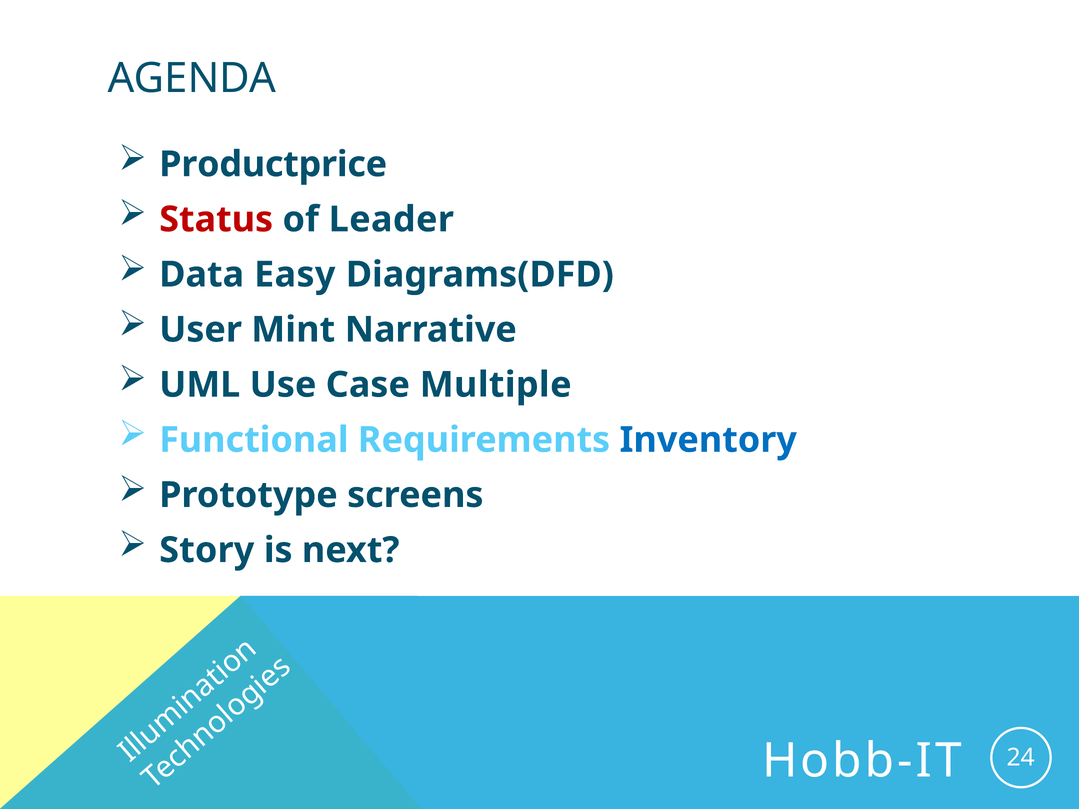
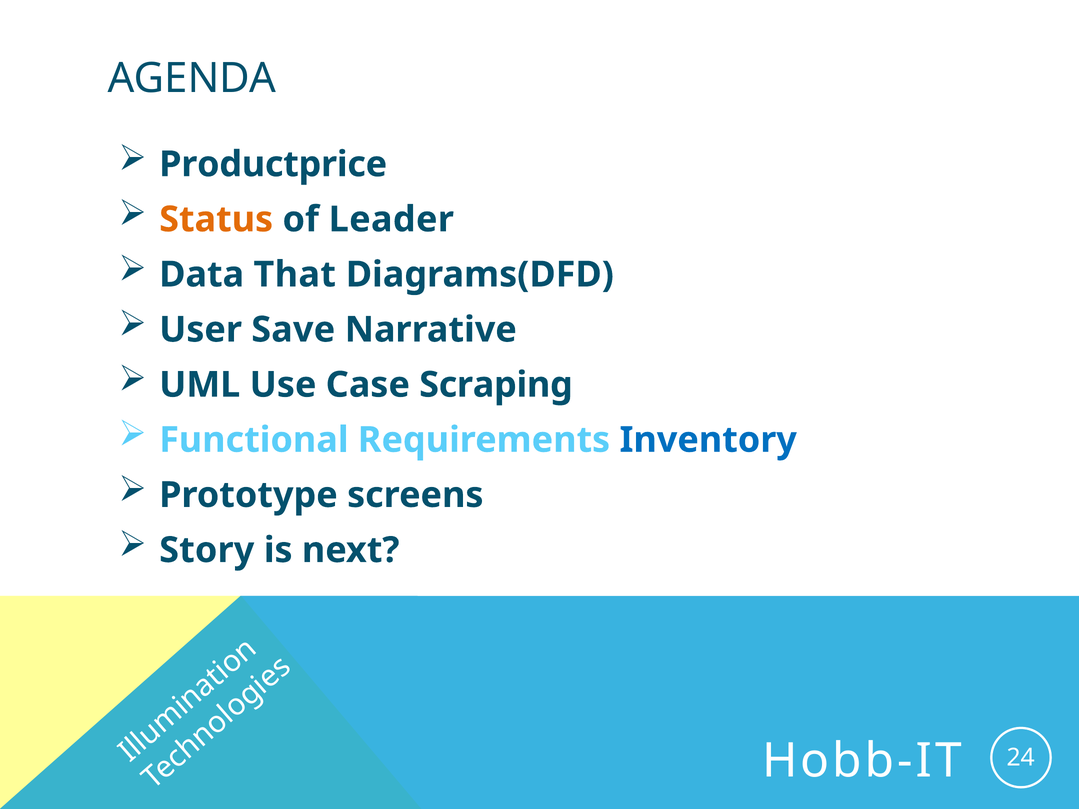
Status colour: red -> orange (216, 220)
Easy: Easy -> That (295, 275)
Mint: Mint -> Save (293, 330)
Multiple: Multiple -> Scraping (496, 385)
